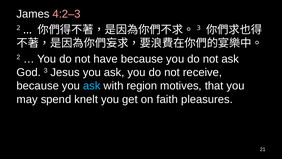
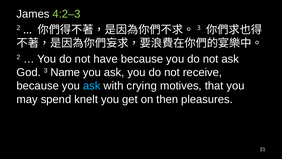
4:2–3 colour: pink -> light green (67, 14)
Jesus: Jesus -> Name (65, 72)
region: region -> crying (142, 86)
faith: faith -> then (167, 99)
